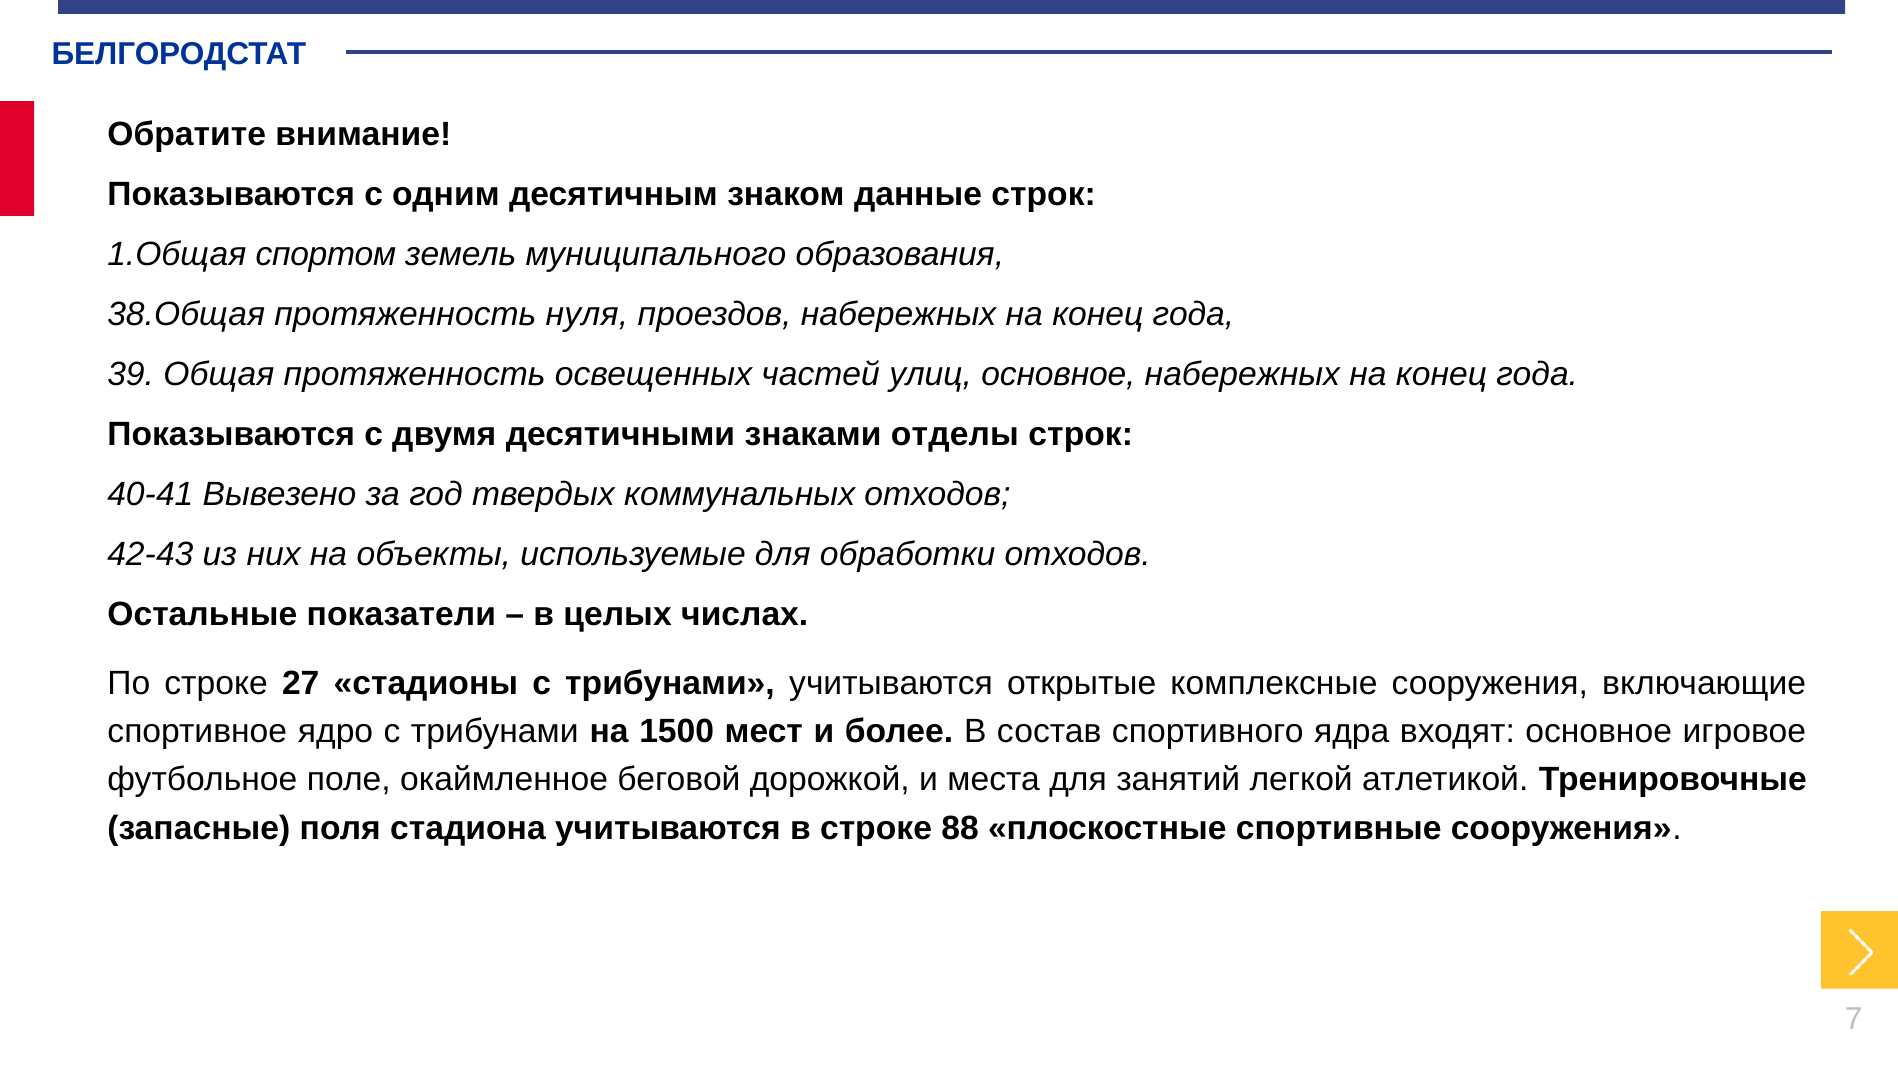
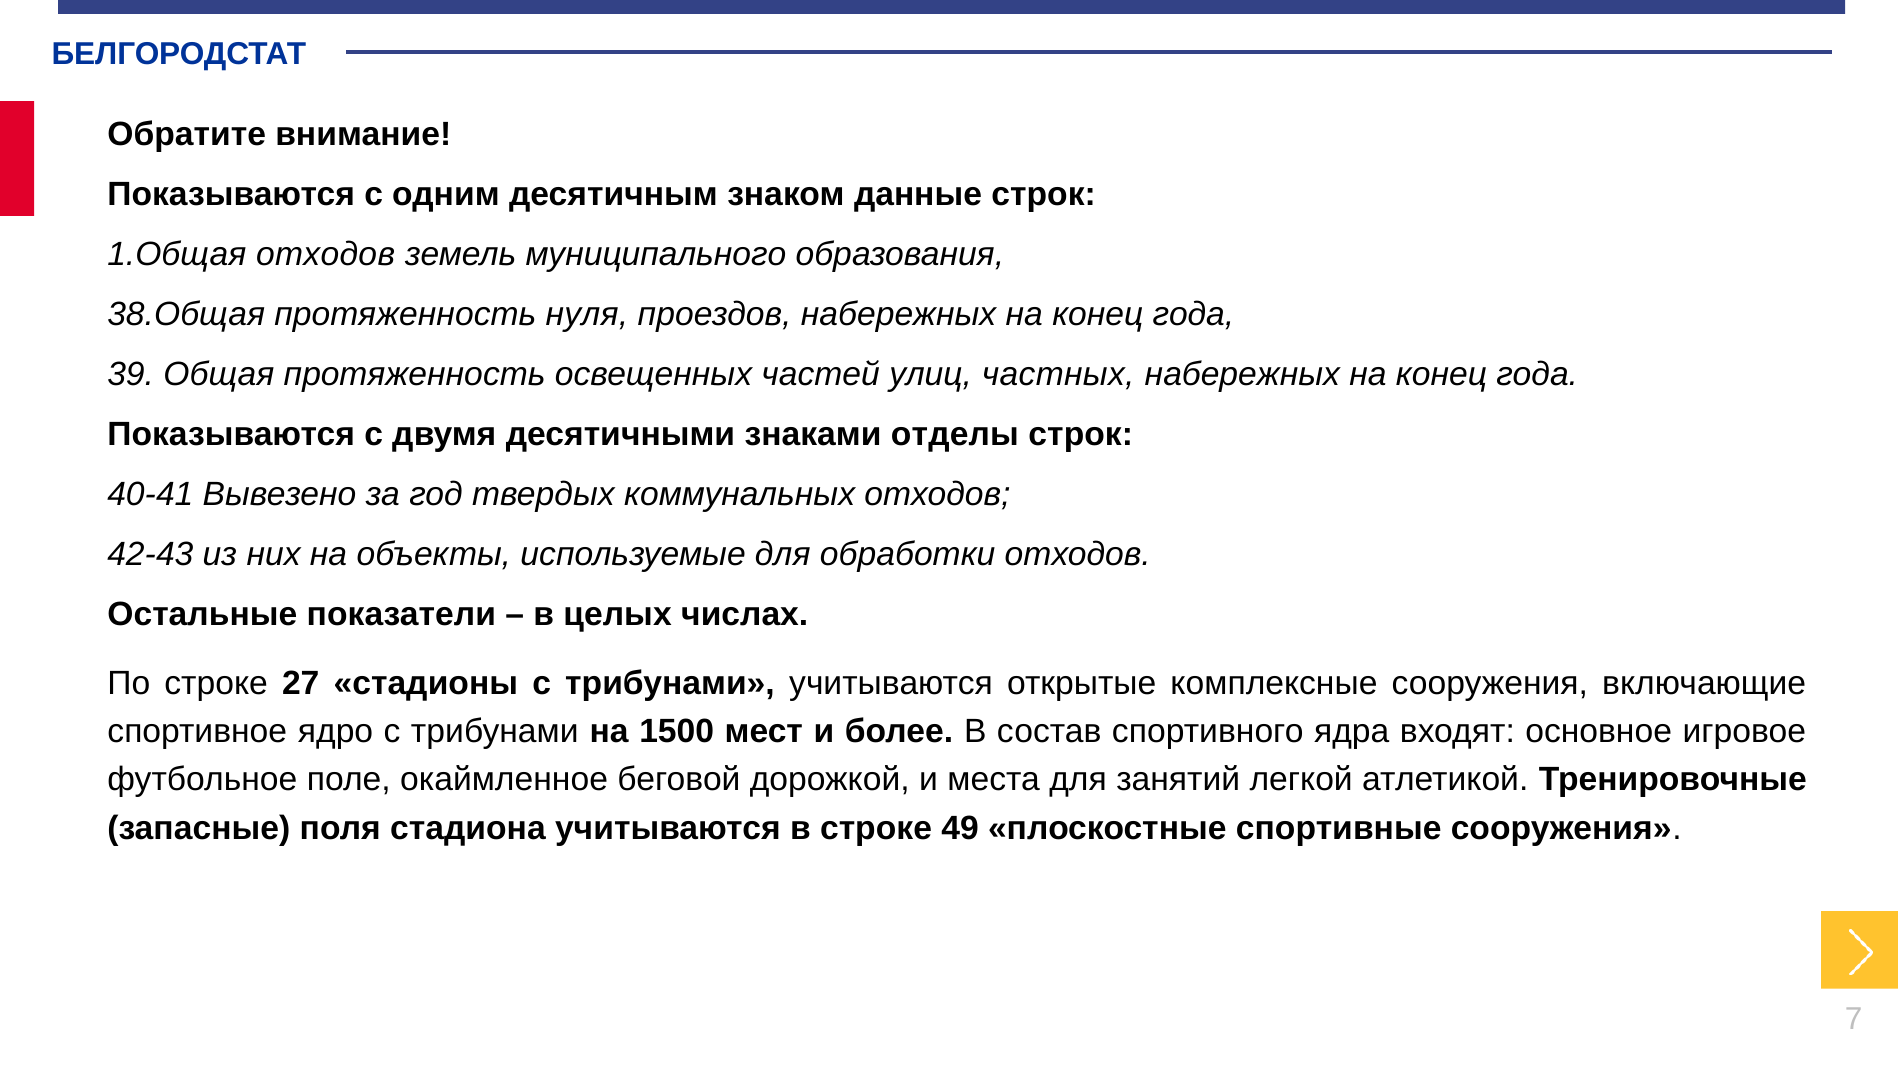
1.Общая спортом: спортом -> отходов (326, 254)
улиц основное: основное -> частных (1058, 375)
88: 88 -> 49 (960, 829)
